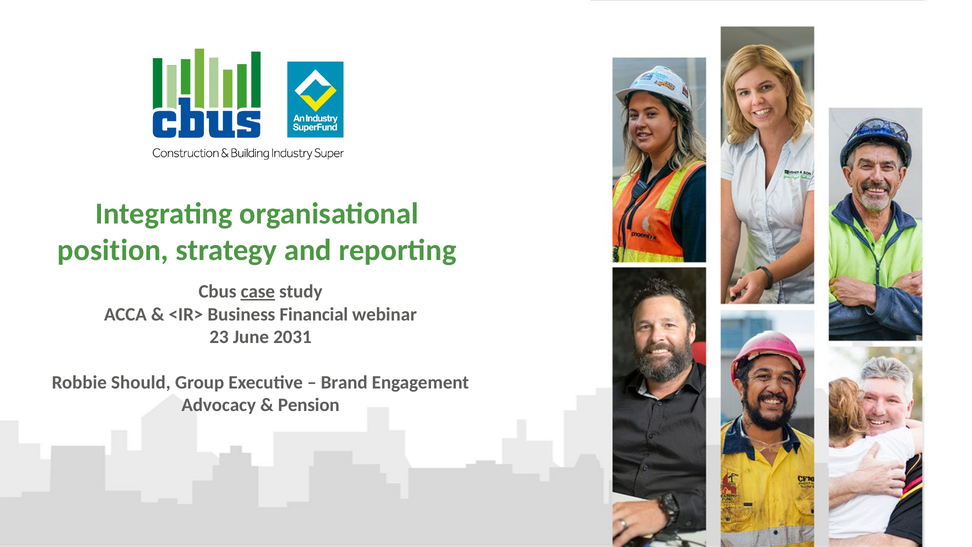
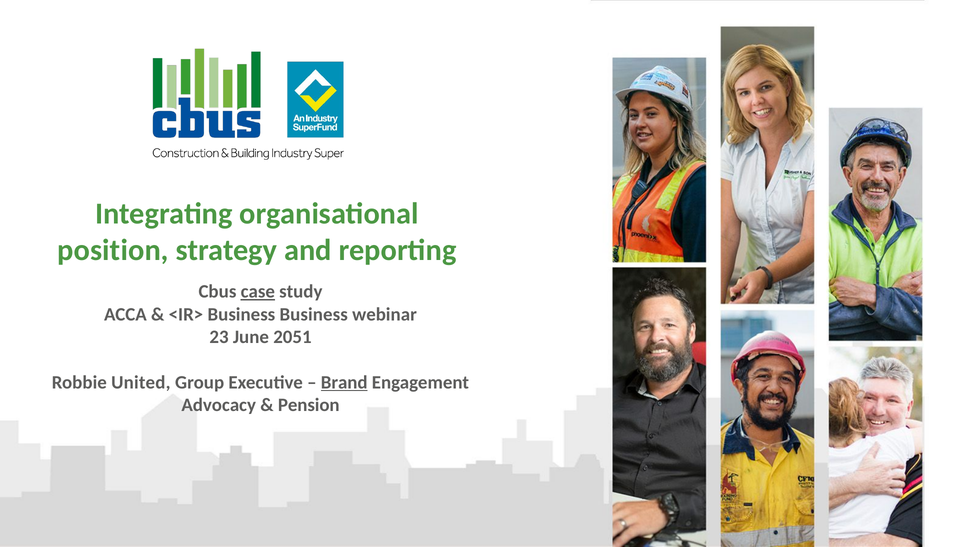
Business Financial: Financial -> Business (314, 314)
2031: 2031 -> 2051 (292, 337)
Should: Should -> United (141, 382)
Brand underline: none -> present (344, 382)
